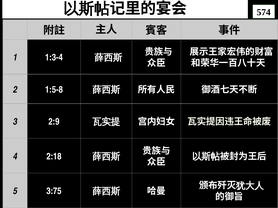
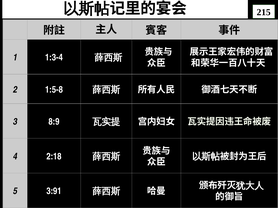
574: 574 -> 215 (264, 12)
2:9: 2:9 -> 8:9 (54, 122)
3:75: 3:75 -> 3:91 (54, 192)
